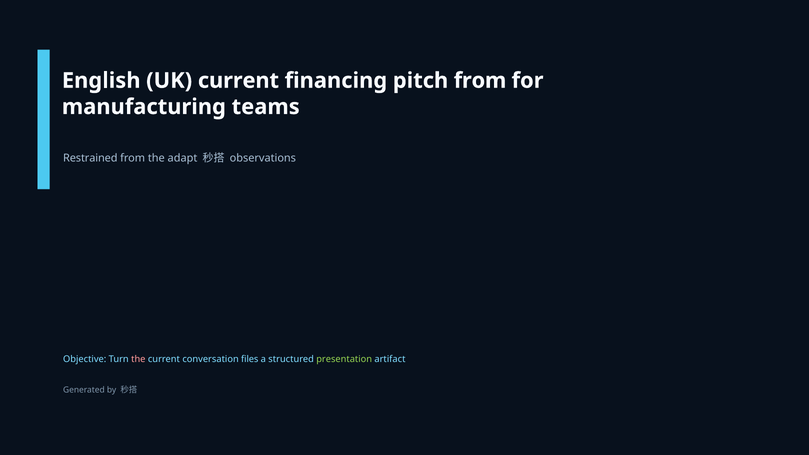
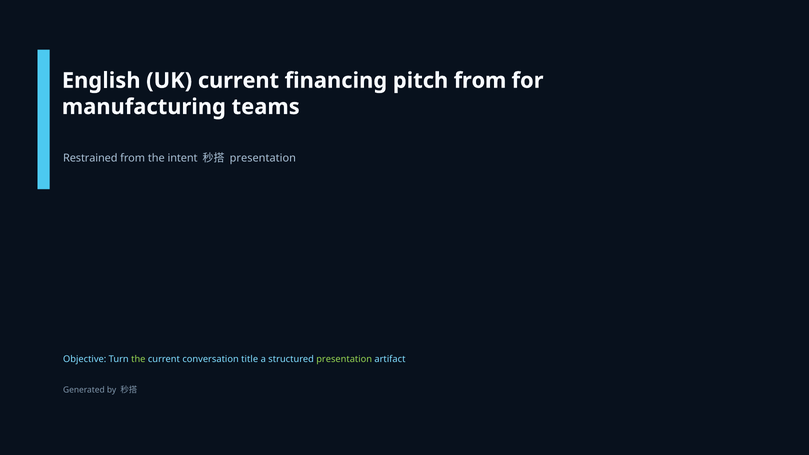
adapt: adapt -> intent (183, 158)
observations: observations -> presentation (263, 158)
the colour: pink -> light green (138, 359)
files: files -> title (250, 359)
